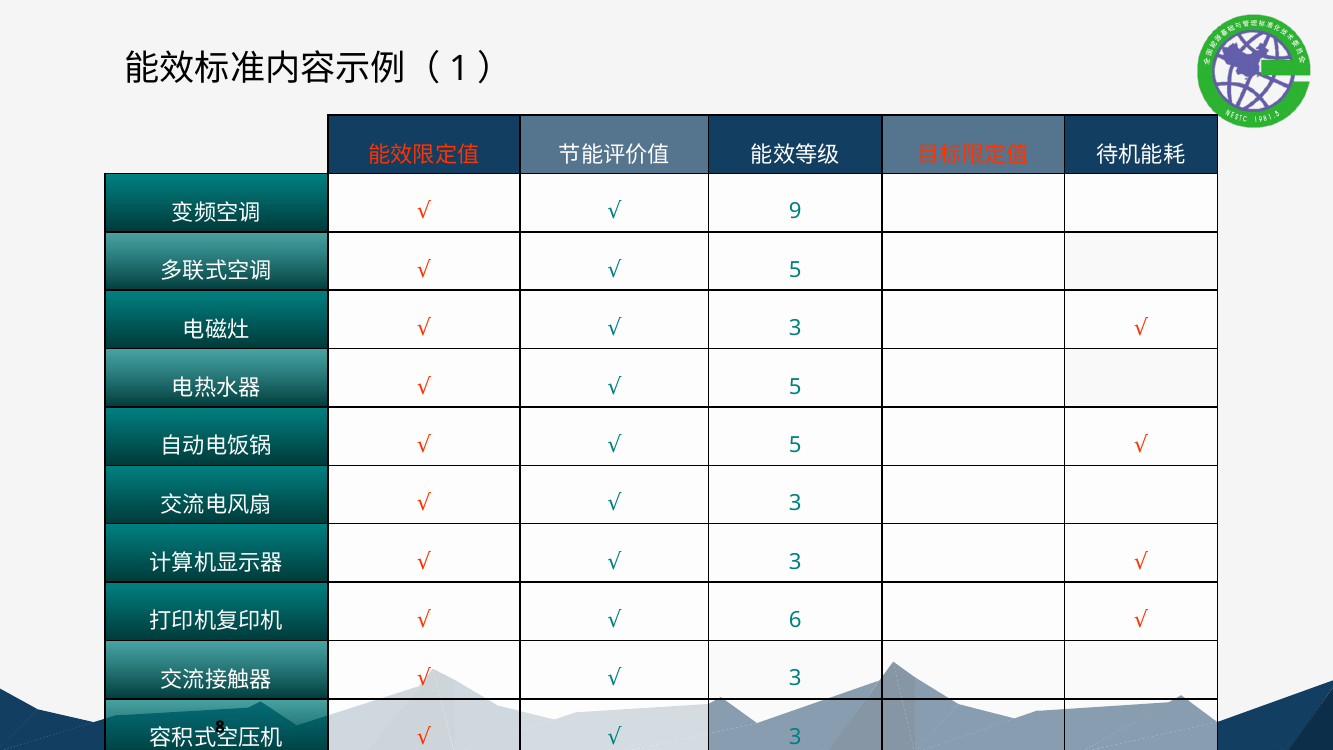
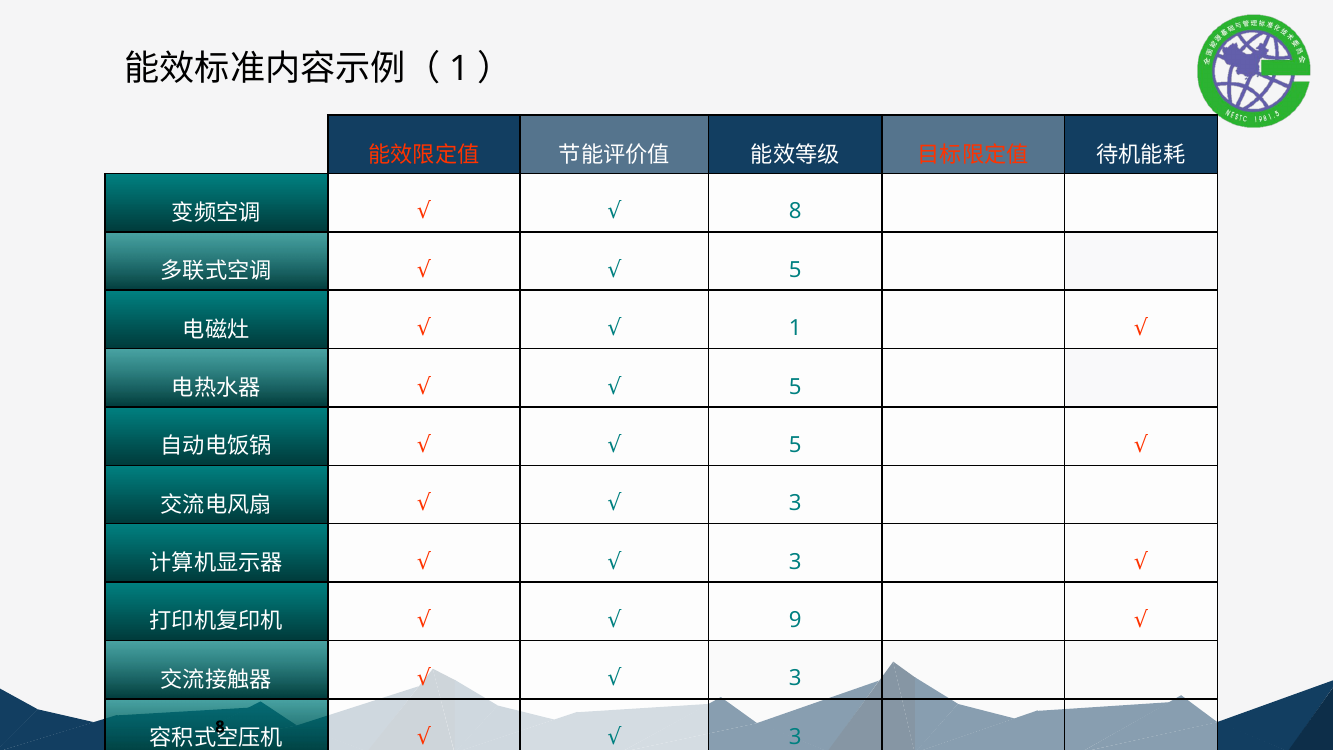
9: 9 -> 8 (795, 212)
3: 3 -> 1 (795, 328)
6: 6 -> 9 (795, 620)
